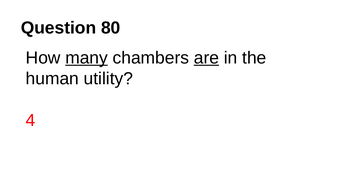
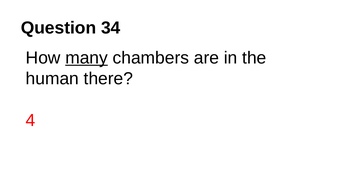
80: 80 -> 34 (111, 28)
are underline: present -> none (206, 58)
utility: utility -> there (108, 79)
